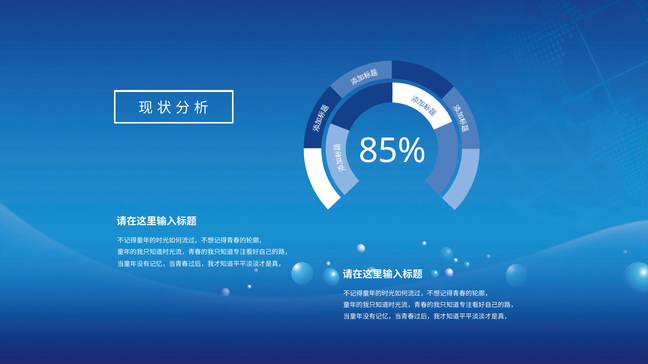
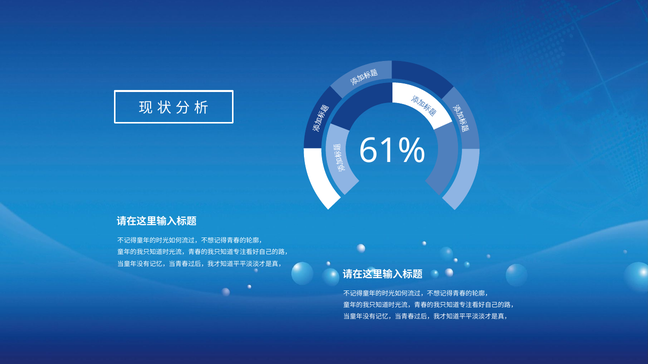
85%: 85% -> 61% (392, 151)
